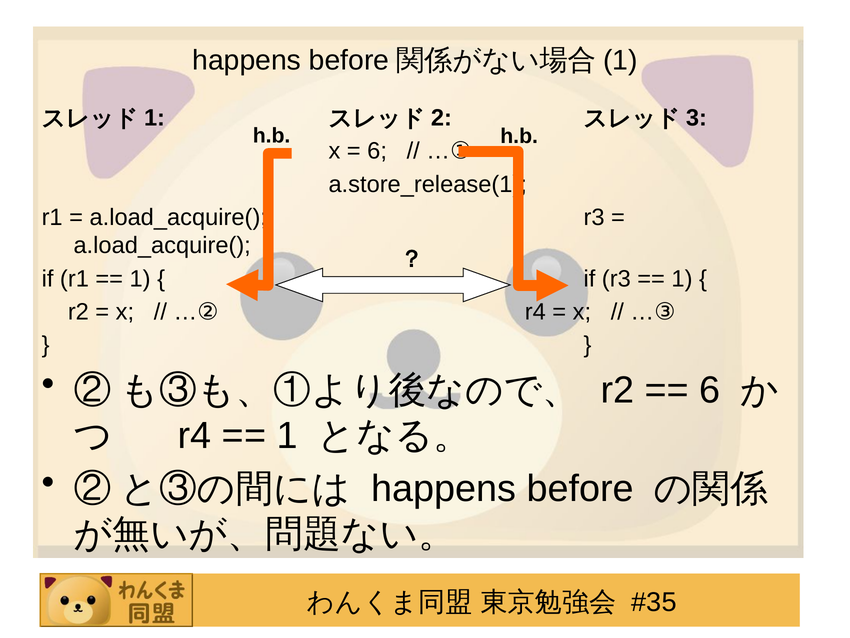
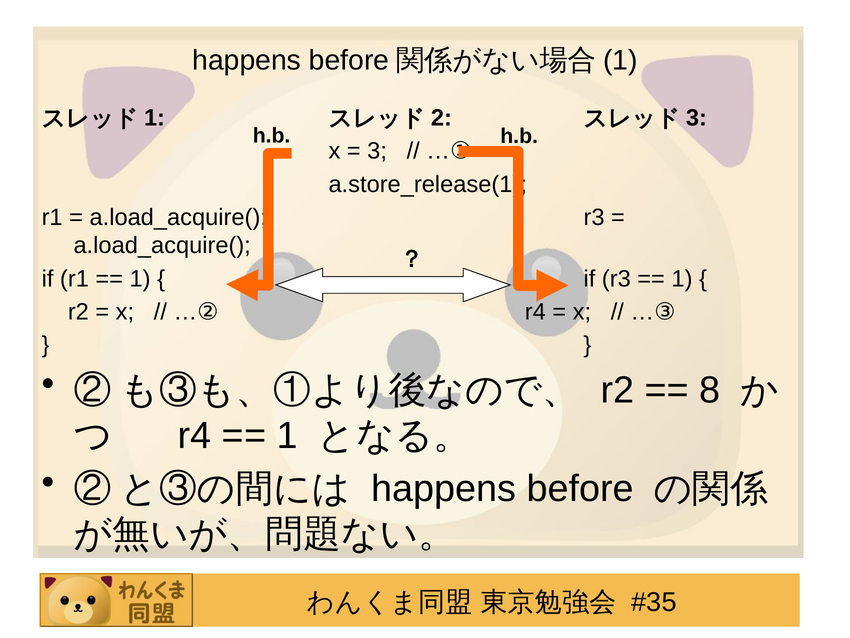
6: 6 -> 3 (377, 151)
6: 6 -> 8 (710, 390)
